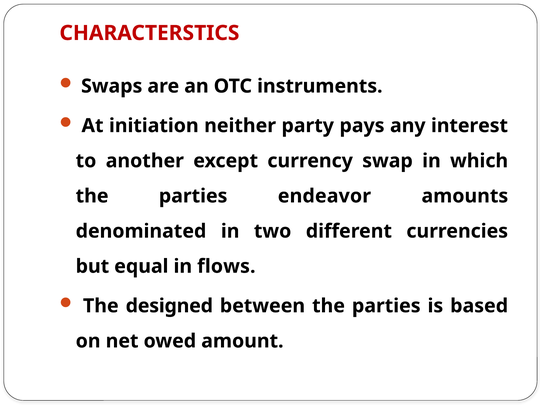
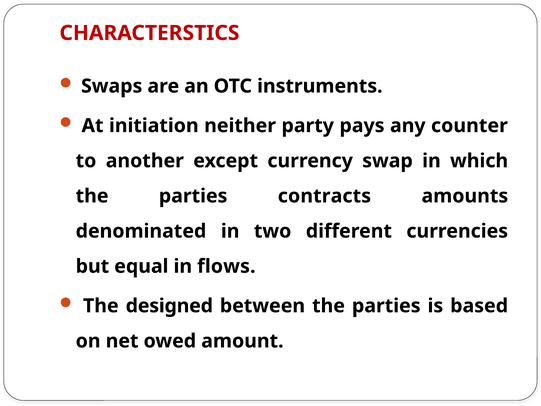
interest: interest -> counter (469, 126)
endeavor: endeavor -> contracts (324, 196)
